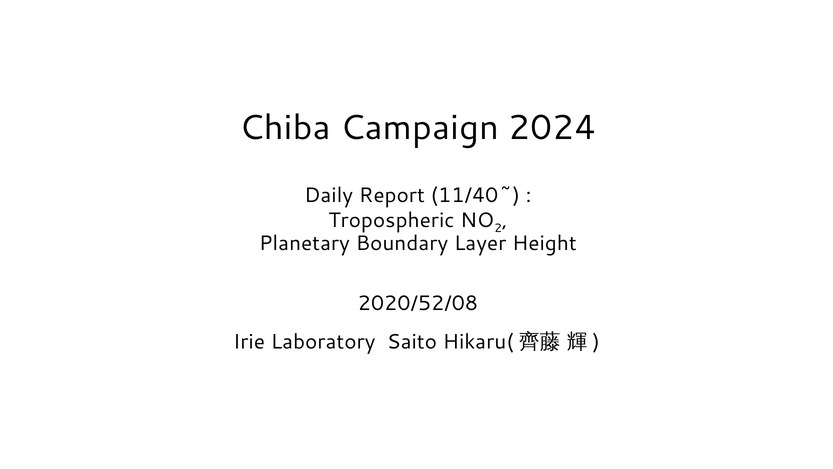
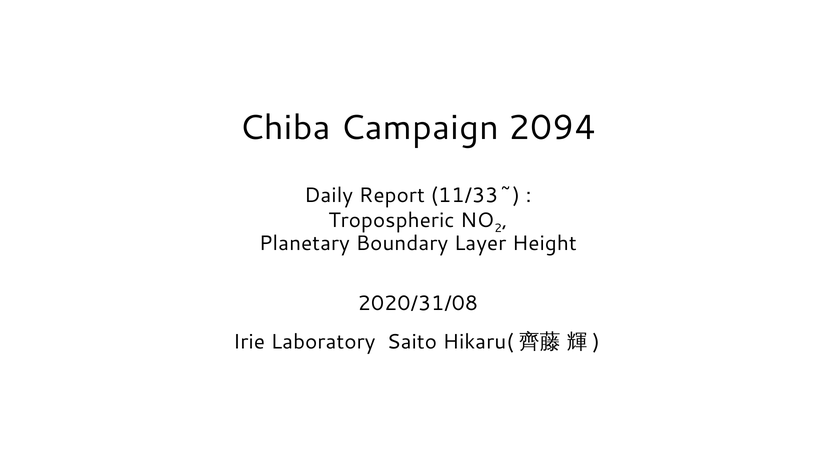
2024: 2024 -> 2094 (552, 128)
11/40~: 11/40~ -> 11/33~ (475, 195)
2020/52/08: 2020/52/08 -> 2020/31/08 (418, 303)
